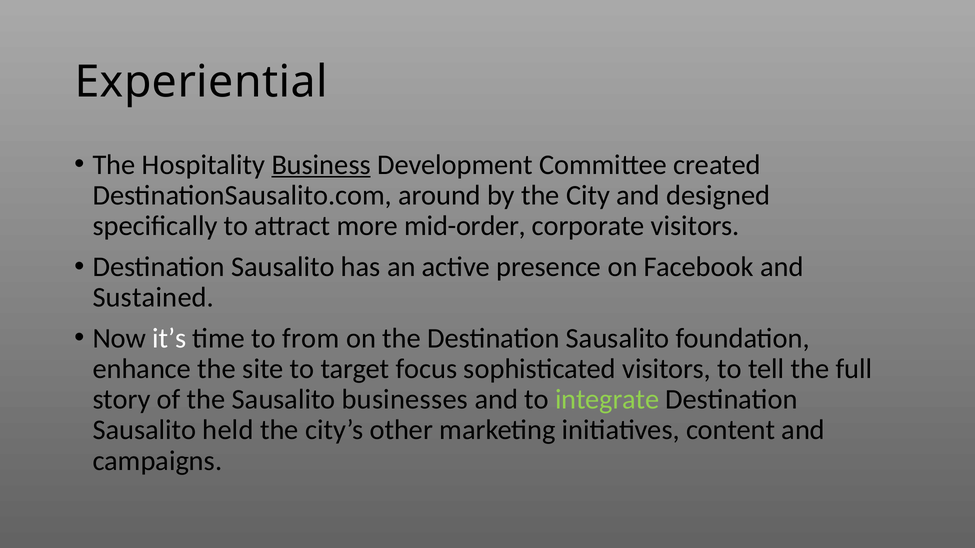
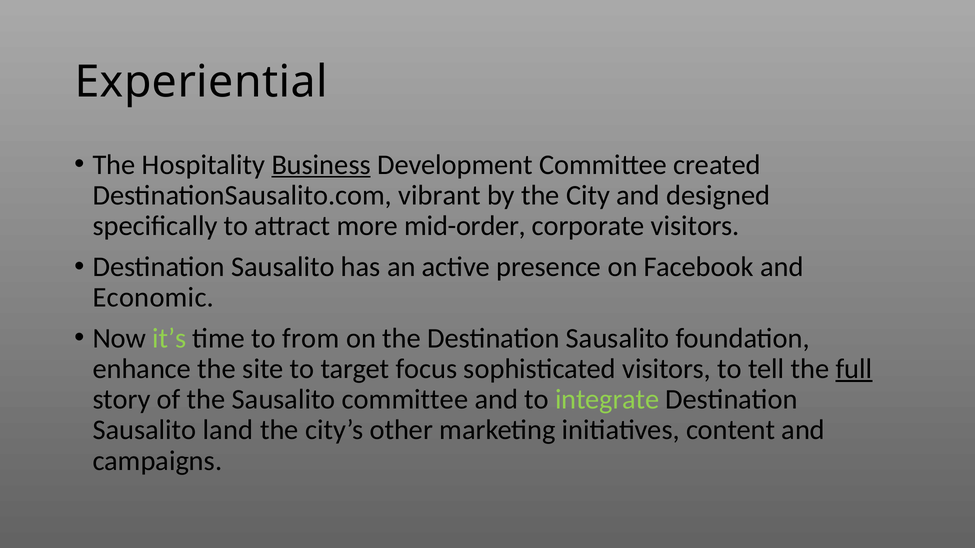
around: around -> vibrant (439, 195)
Sustained: Sustained -> Economic (153, 298)
it’s colour: white -> light green (169, 338)
full underline: none -> present (854, 369)
Sausalito businesses: businesses -> committee (405, 400)
held: held -> land (228, 430)
